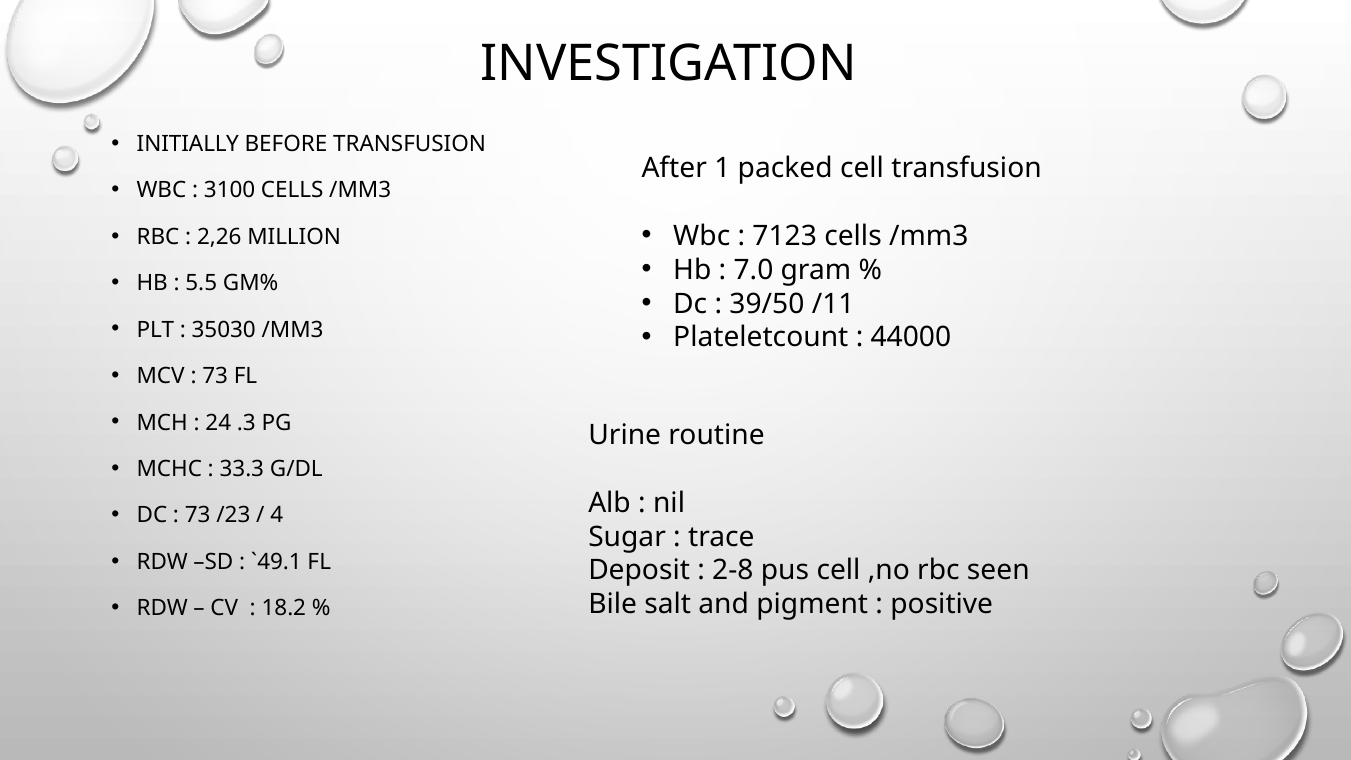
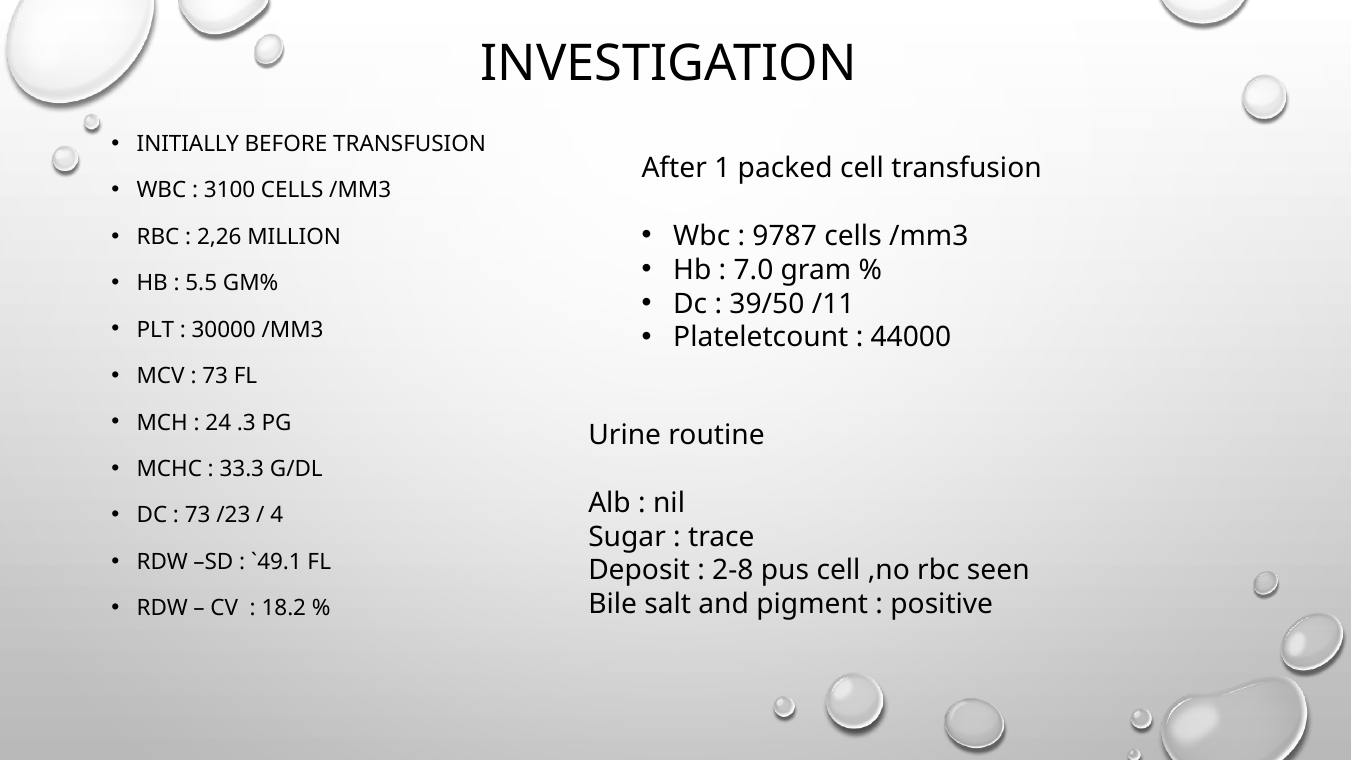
7123: 7123 -> 9787 (785, 236)
35030: 35030 -> 30000 (224, 330)
